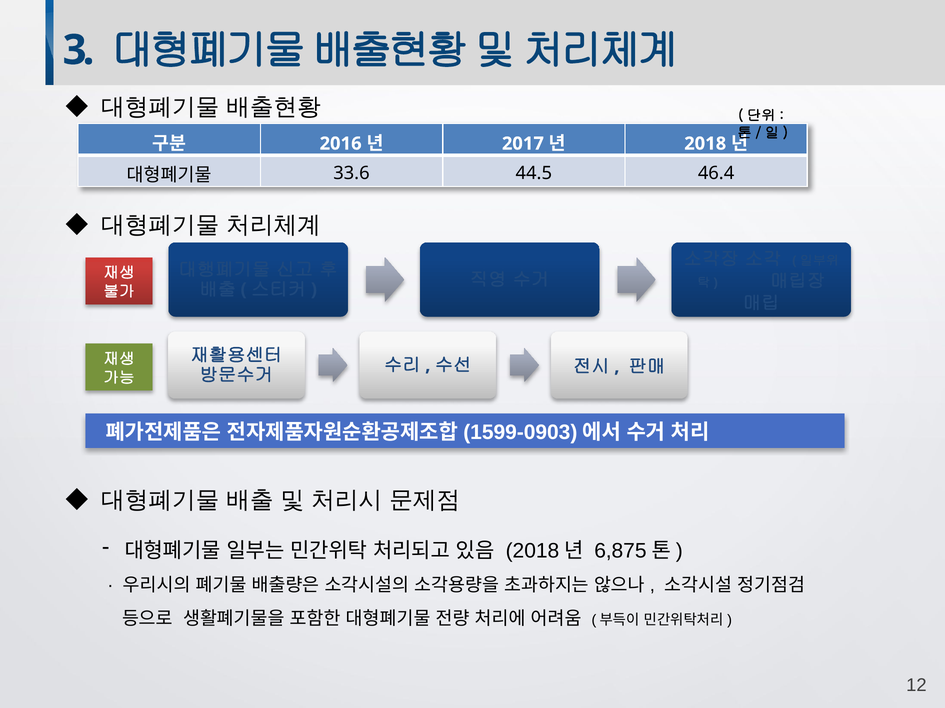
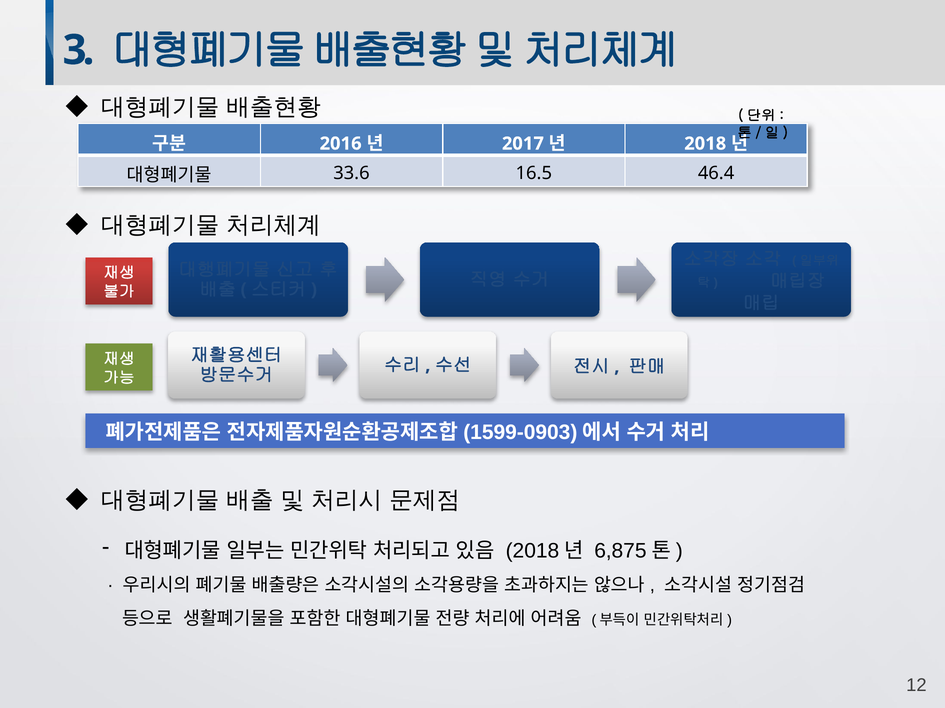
44.5: 44.5 -> 16.5 (534, 174)
